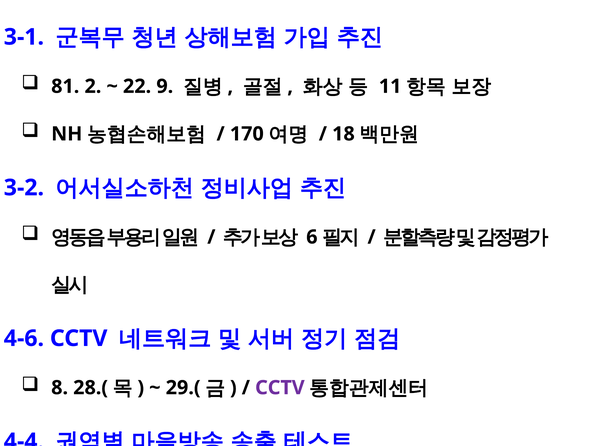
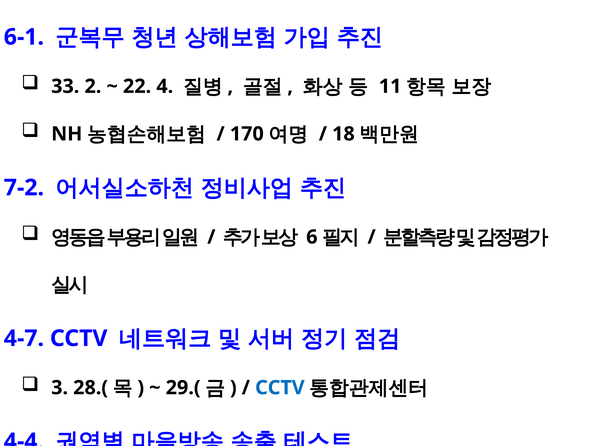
3-1: 3-1 -> 6-1 (24, 37)
81: 81 -> 33 (65, 86)
9: 9 -> 4 (165, 86)
3-2: 3-2 -> 7-2 (24, 187)
4-6: 4-6 -> 4-7 (24, 338)
8: 8 -> 3 (60, 387)
CCTV colour: purple -> blue (280, 387)
